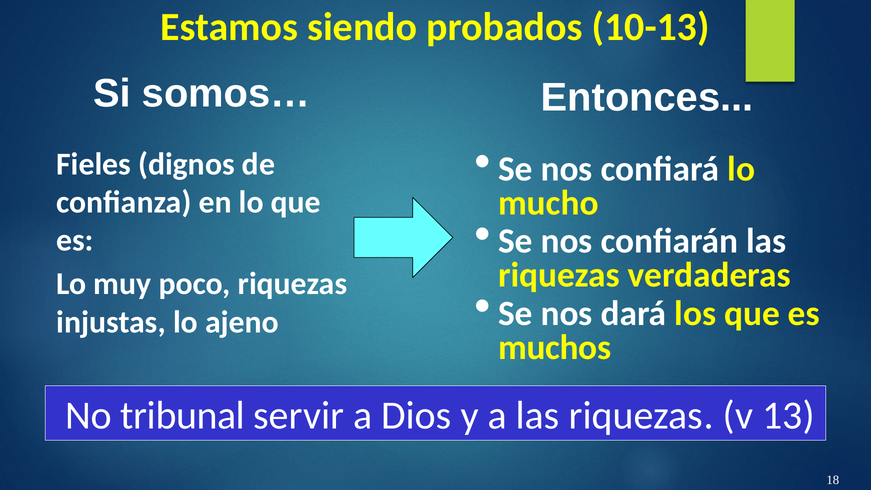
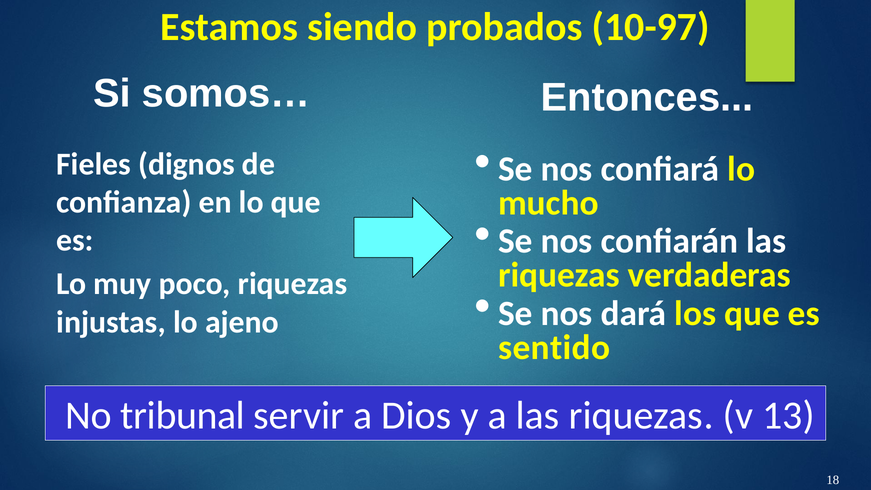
10-13: 10-13 -> 10-97 (651, 27)
muchos: muchos -> sentido (554, 347)
